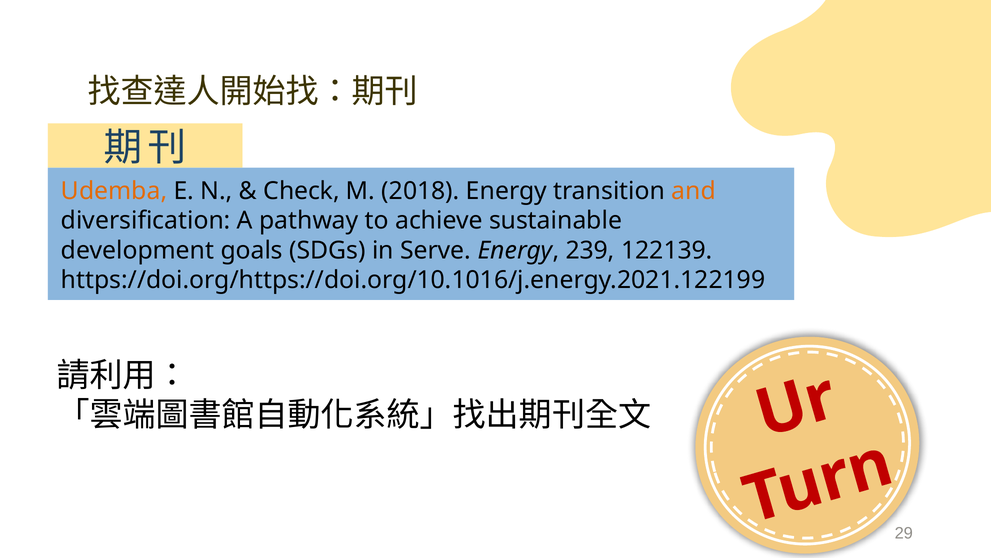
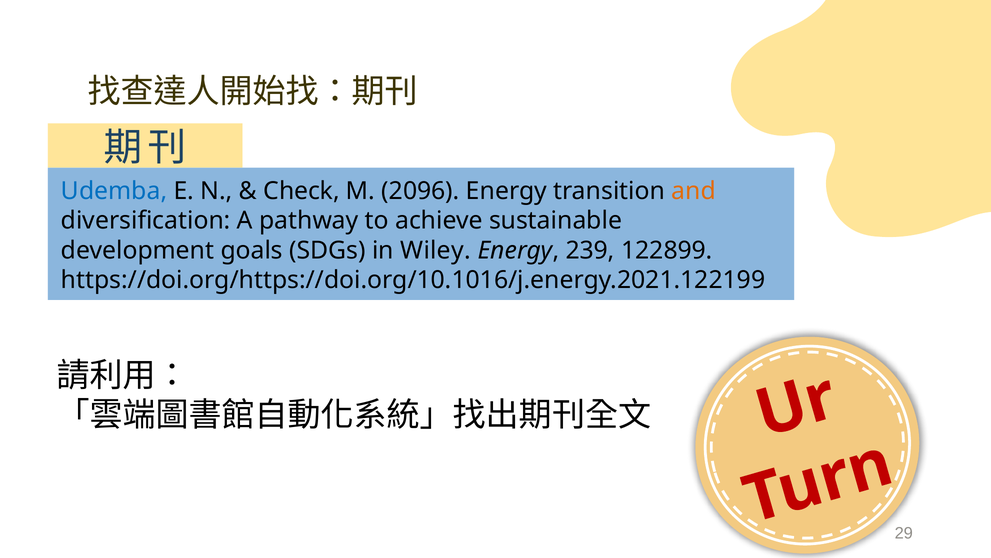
Udemba colour: orange -> blue (114, 191)
2018: 2018 -> 2096 (421, 191)
Serve: Serve -> Wiley (435, 250)
122139: 122139 -> 122899 (667, 250)
